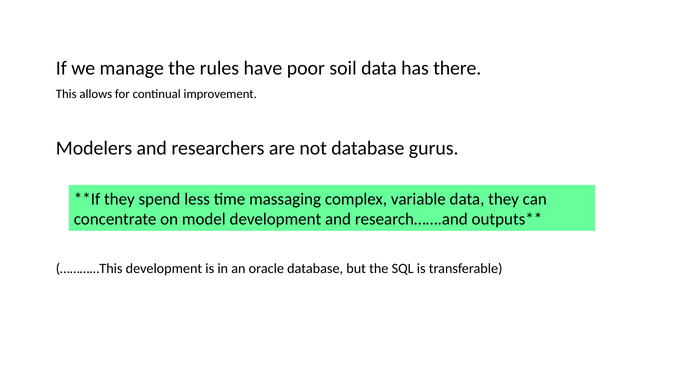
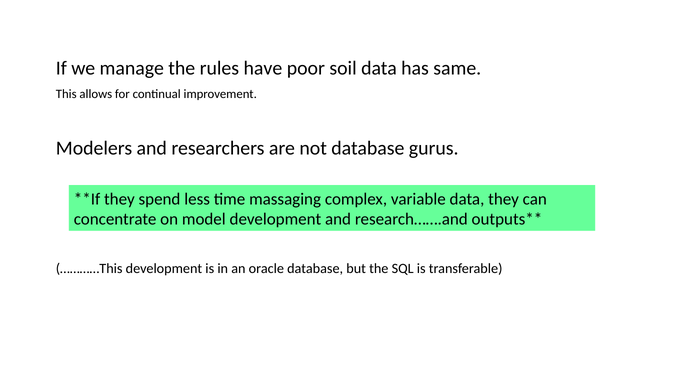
there: there -> same (457, 68)
